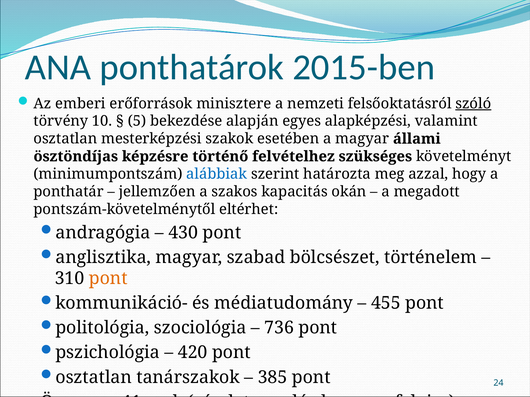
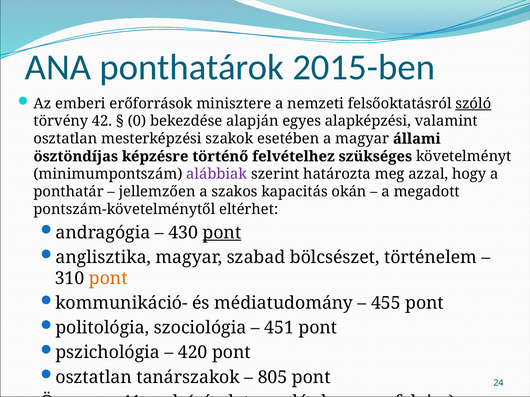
10: 10 -> 42 (102, 121)
5: 5 -> 0 (137, 121)
alábbiak colour: blue -> purple (217, 174)
pont underline: none -> present (222, 233)
736: 736 -> 451 (279, 328)
385: 385 -> 805 (273, 378)
